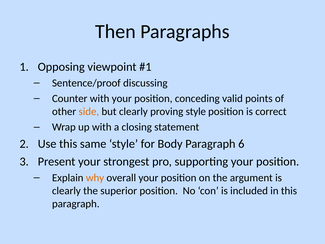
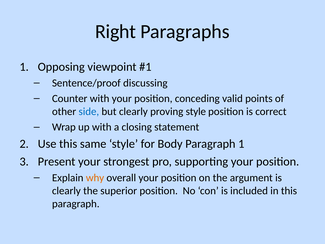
Then: Then -> Right (116, 31)
side colour: orange -> blue (89, 111)
Paragraph 6: 6 -> 1 (241, 144)
